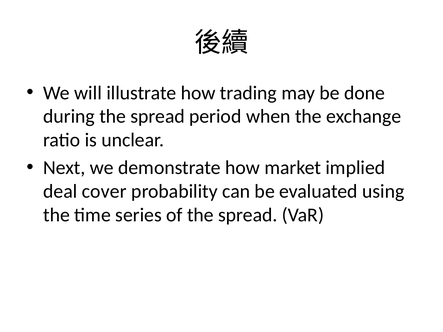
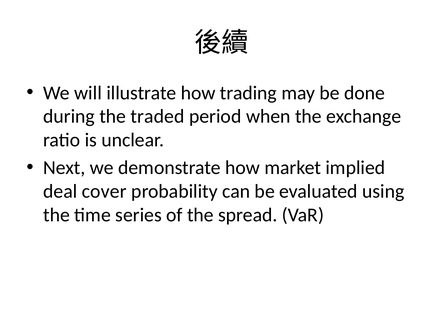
during the spread: spread -> traded (158, 117)
